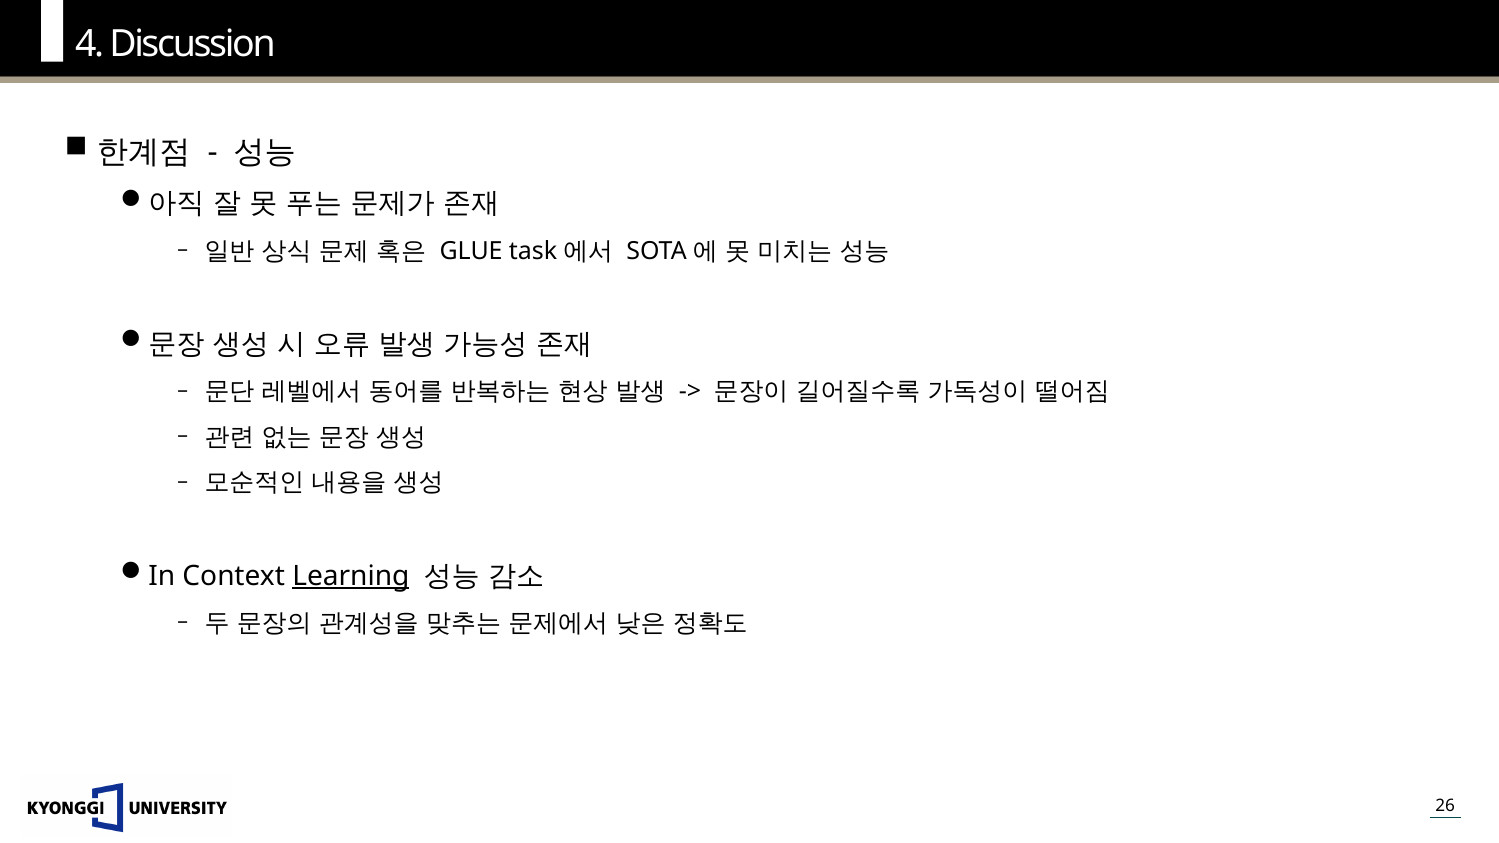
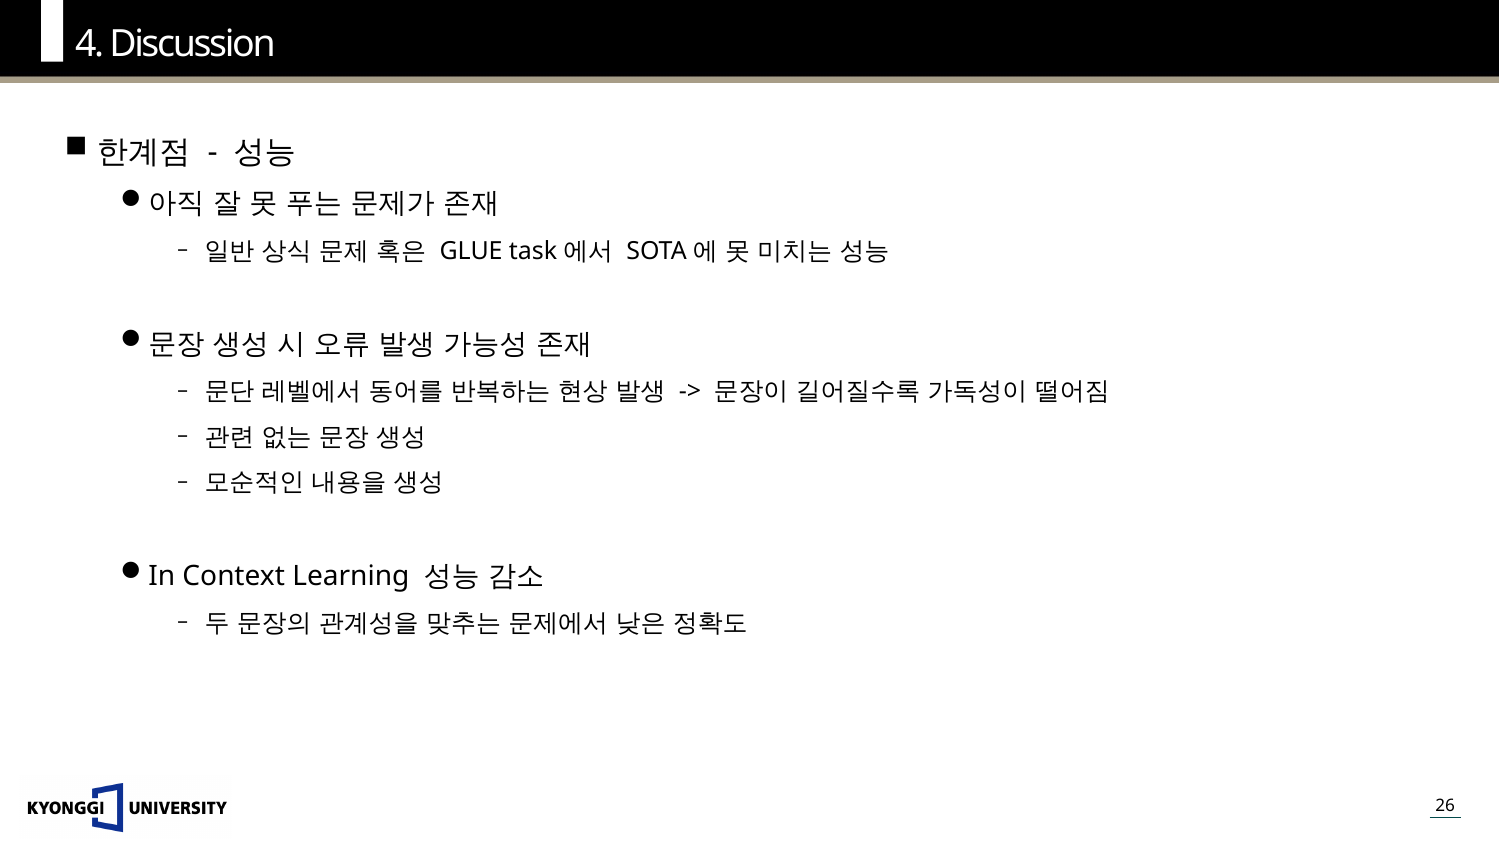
Learning underline: present -> none (351, 576)
